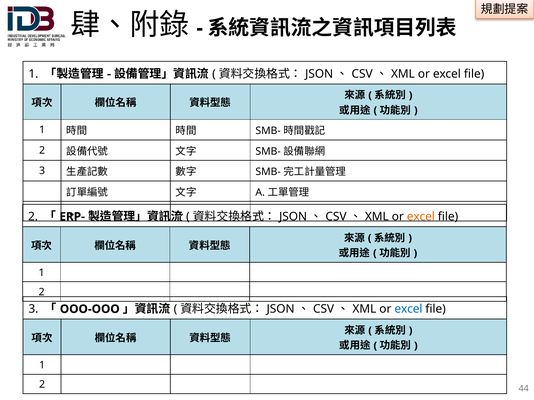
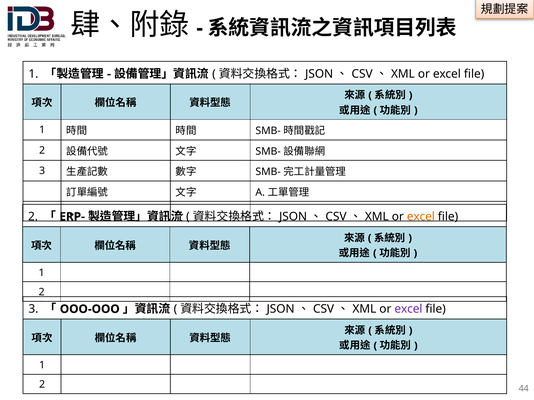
excel colour: blue -> purple (408, 309)
